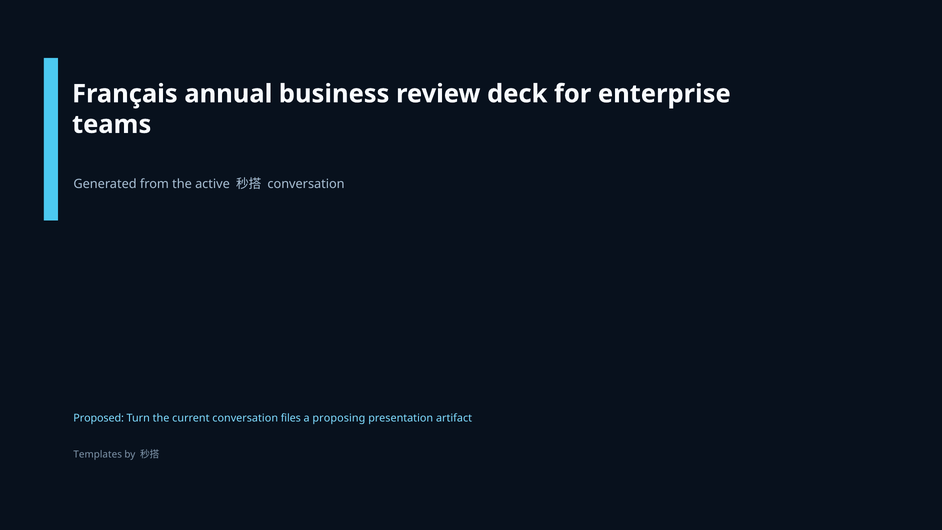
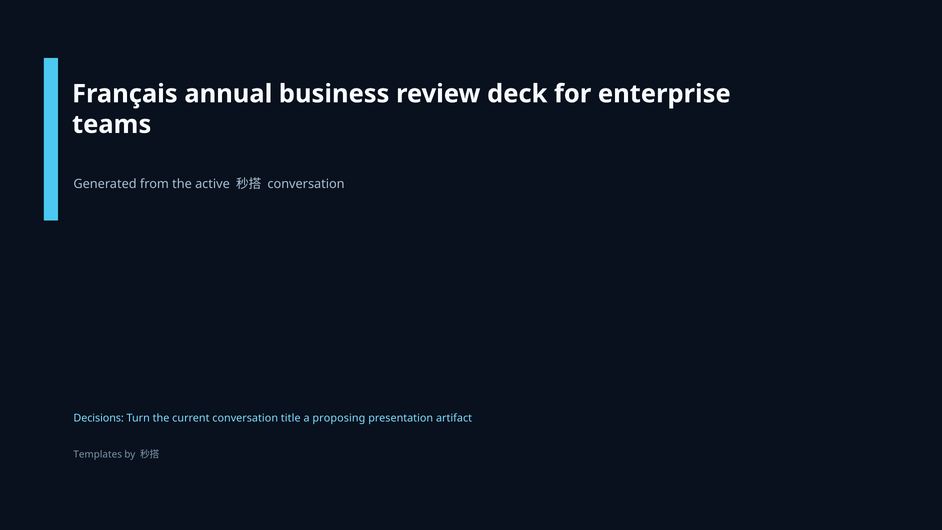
Proposed: Proposed -> Decisions (99, 418)
files: files -> title (291, 418)
